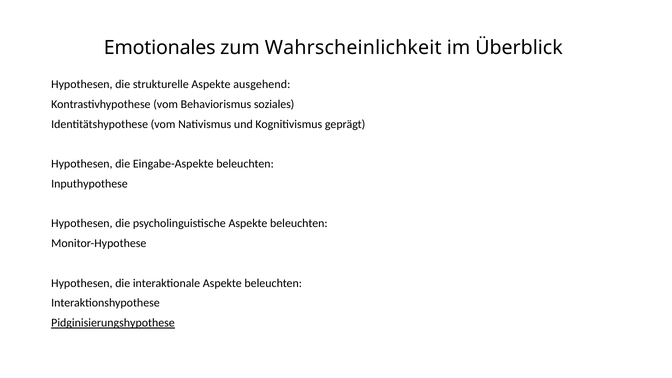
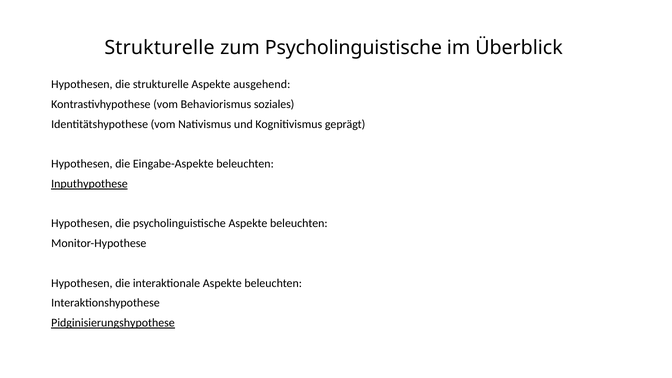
Emotionales: Emotionales -> Strukturelle (159, 48)
zum Wahrscheinlichkeit: Wahrscheinlichkeit -> Psycholinguistische (353, 48)
Inputhypothese underline: none -> present (89, 184)
